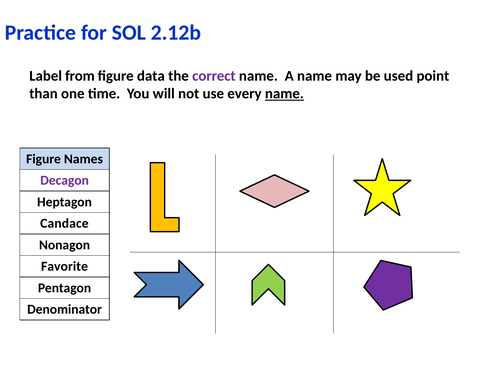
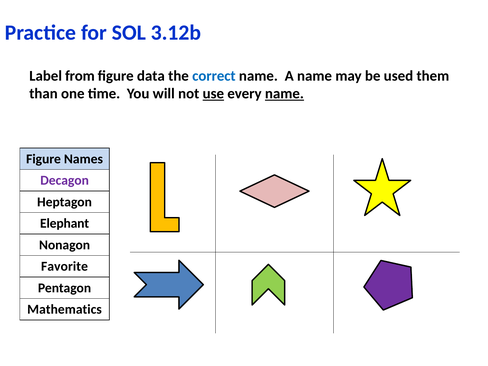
2.12b: 2.12b -> 3.12b (176, 33)
correct colour: purple -> blue (214, 76)
point: point -> them (433, 76)
use underline: none -> present (213, 94)
Candace: Candace -> Elephant (65, 223)
Denominator: Denominator -> Mathematics (65, 309)
